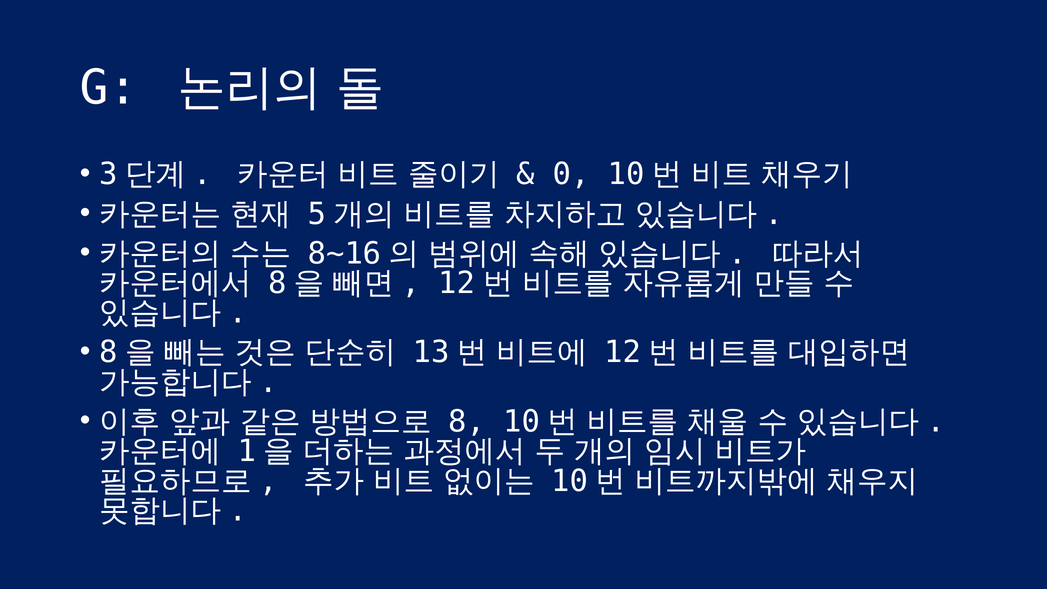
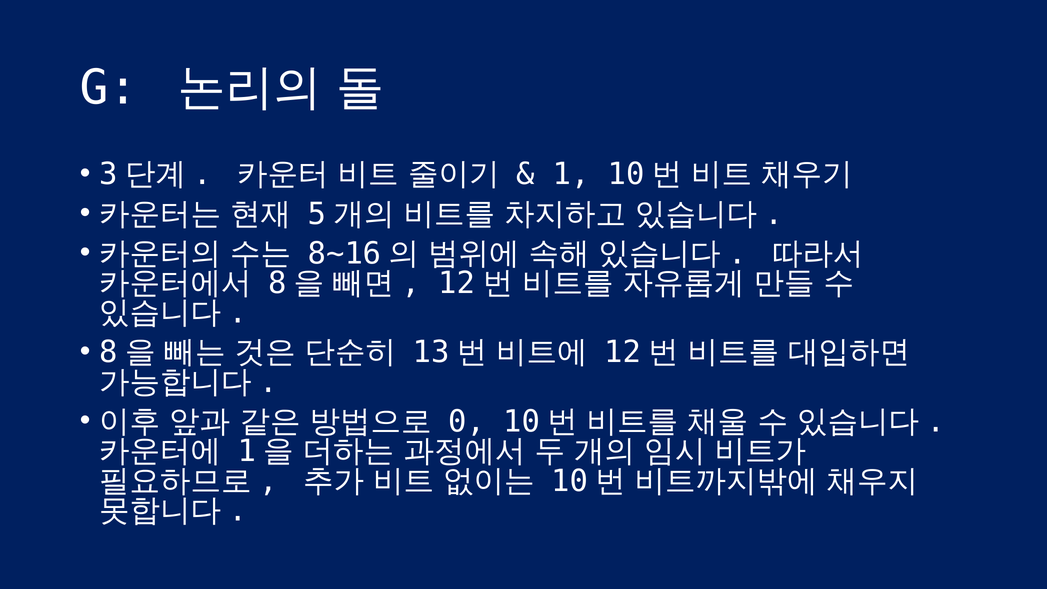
0: 0 -> 1 (571, 174)
8: 8 -> 0 (467, 422)
